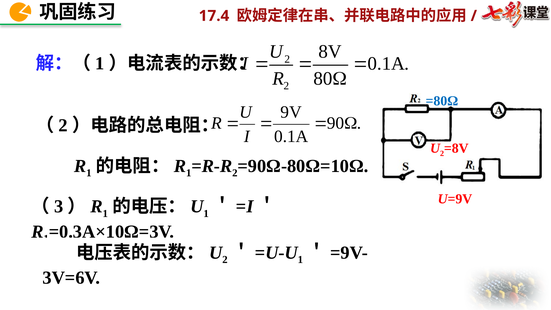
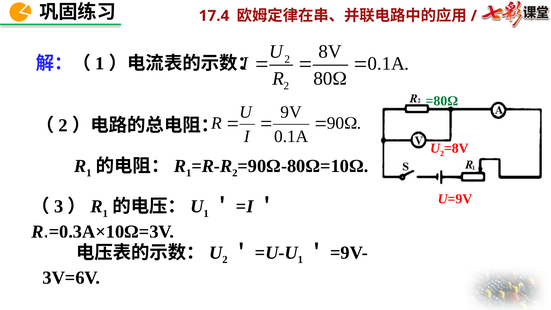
=80Ω colour: blue -> green (442, 101)
